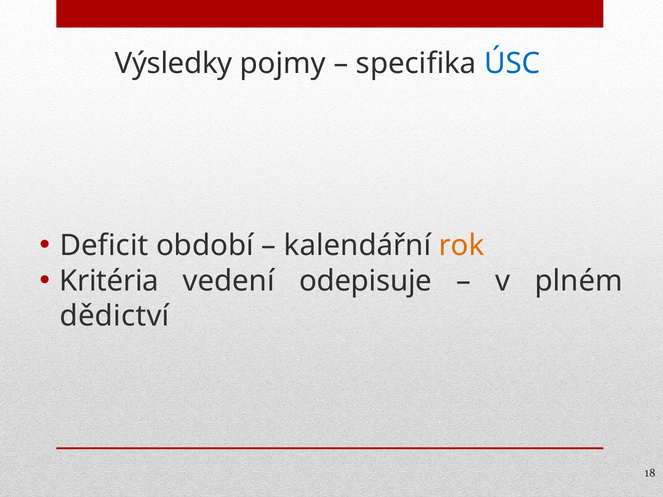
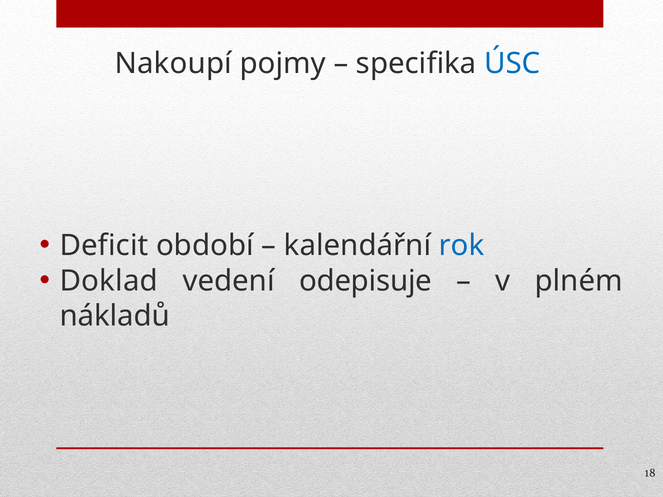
Výsledky: Výsledky -> Nakoupí (173, 63)
rok colour: orange -> blue (462, 246)
Kritéria: Kritéria -> Doklad (109, 281)
dědictví: dědictví -> nákladů (115, 316)
